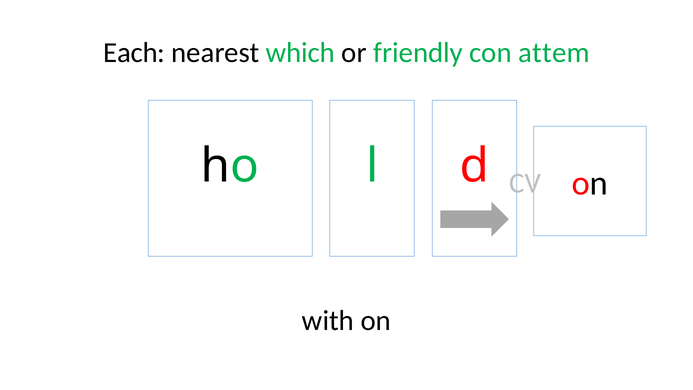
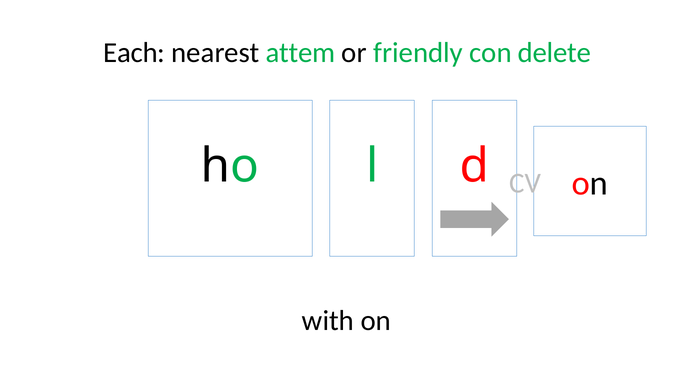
which: which -> attem (301, 53)
attem: attem -> delete (554, 53)
